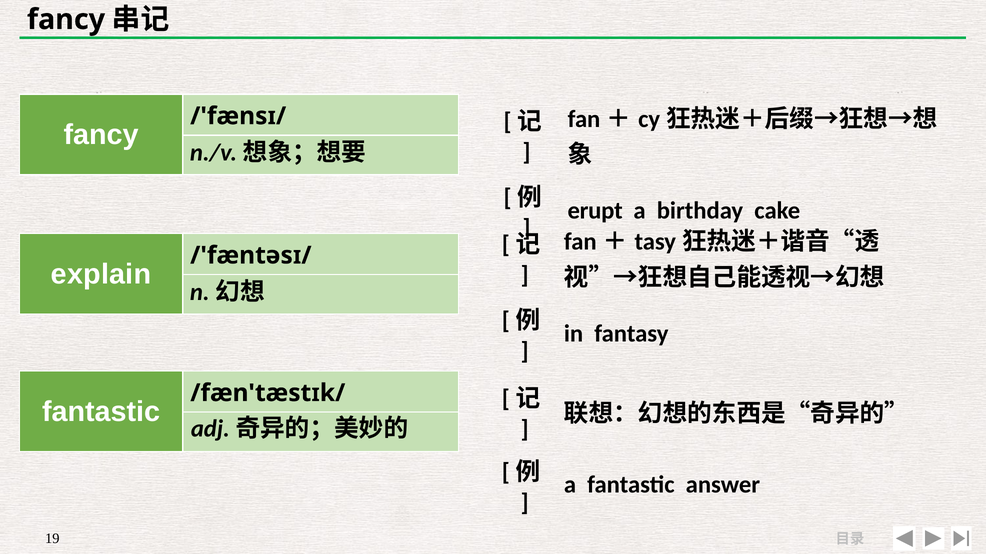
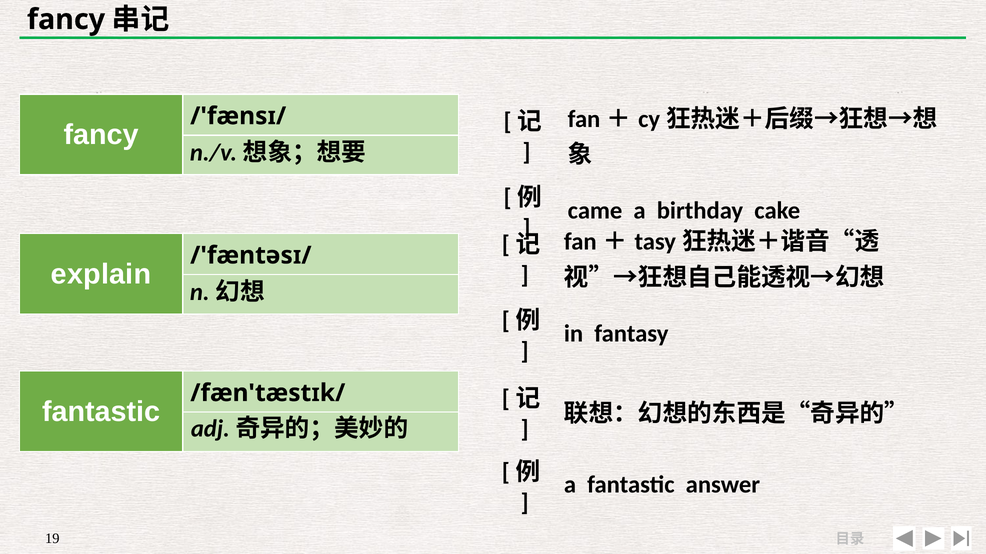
erupt: erupt -> came (595, 211)
